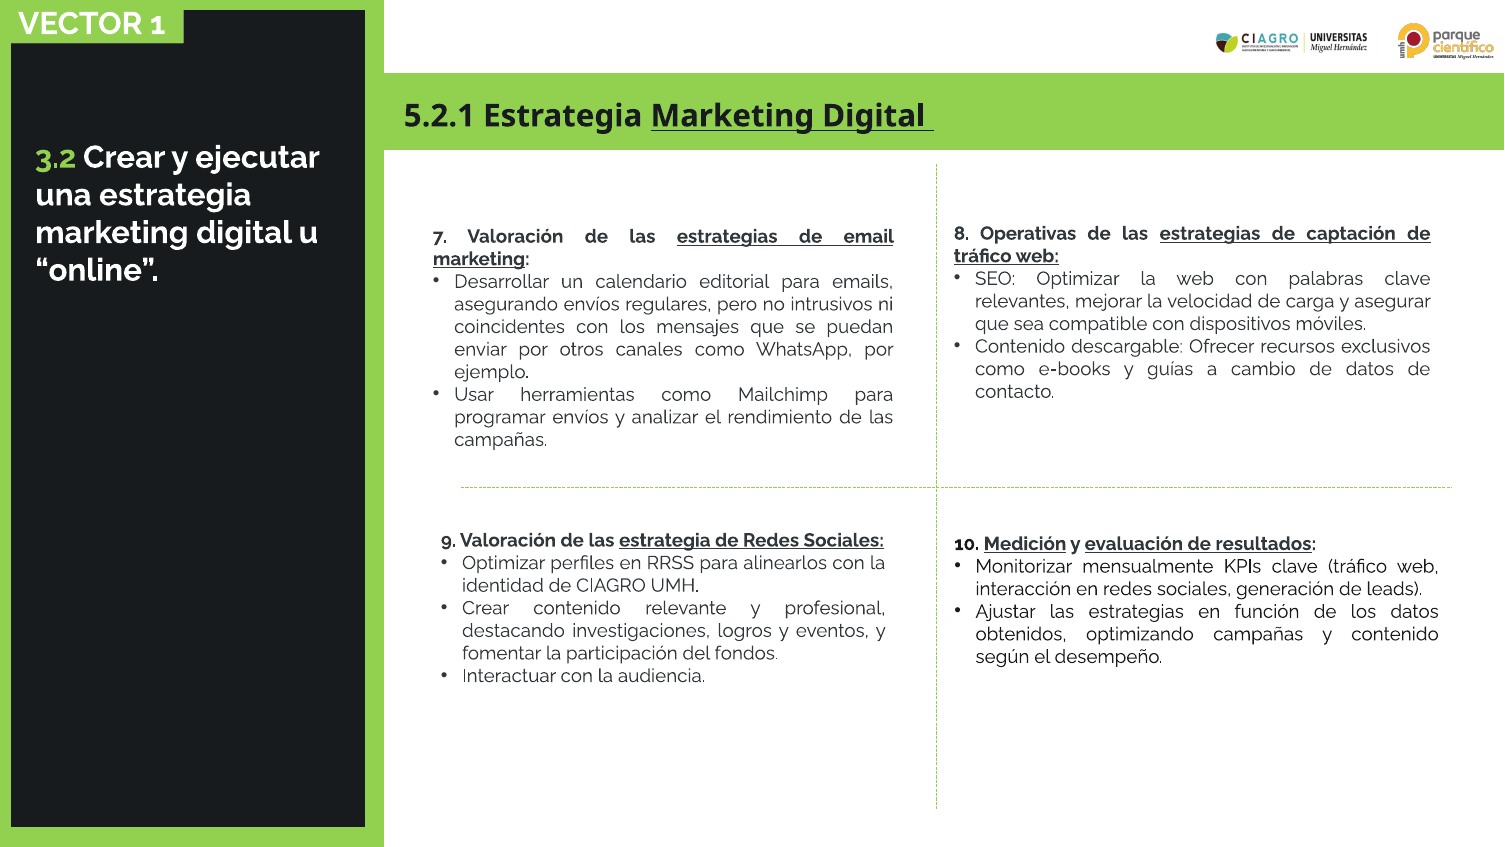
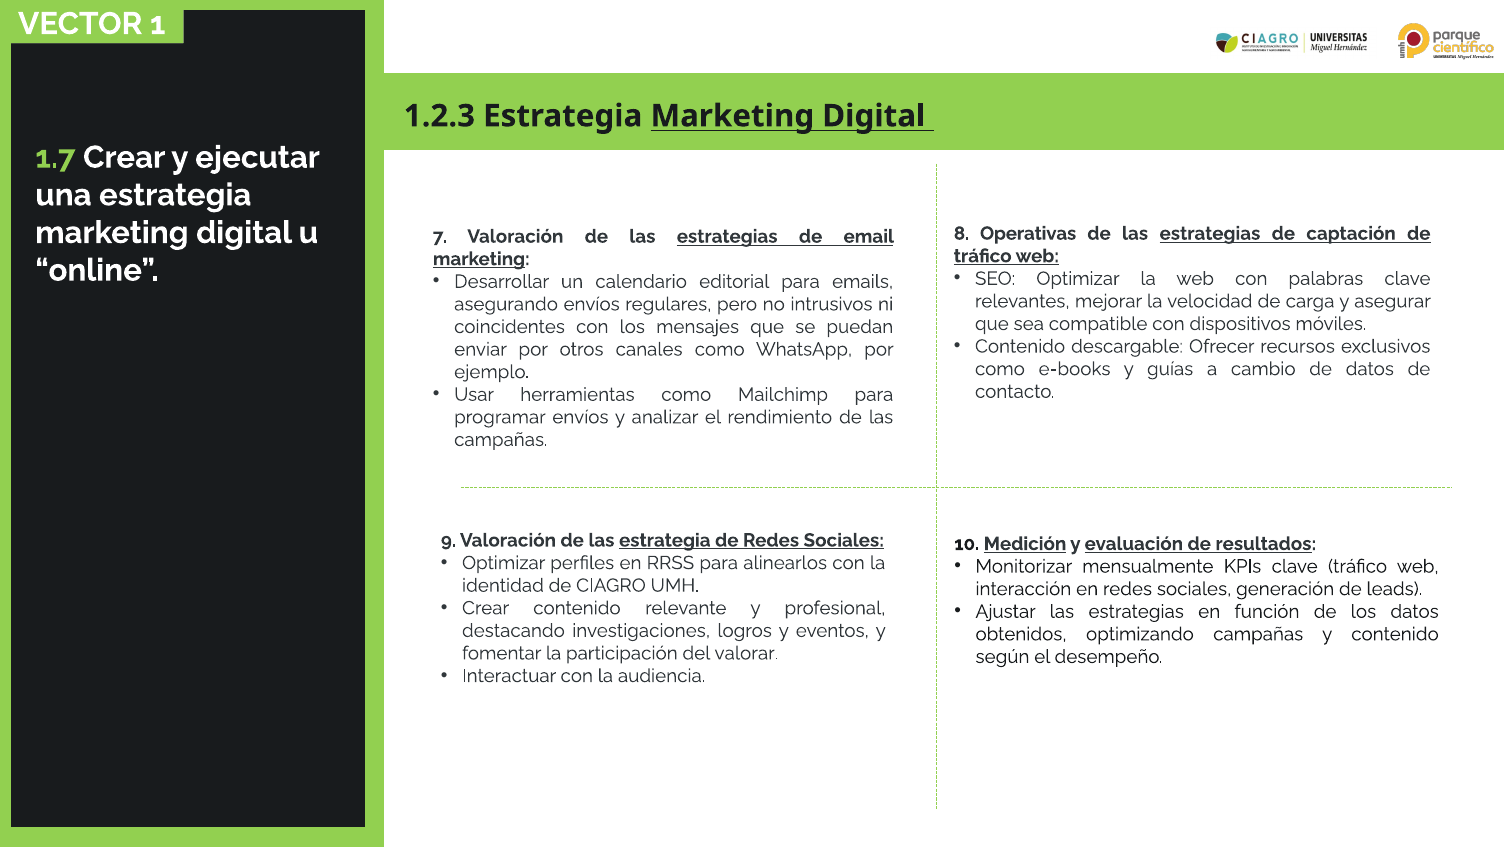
5.2.1: 5.2.1 -> 1.2.3 (439, 116)
3.2: 3.2 -> 1.7 (55, 157)
fondos: fondos -> valorar (746, 653)
